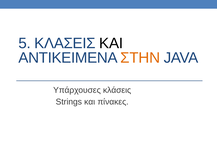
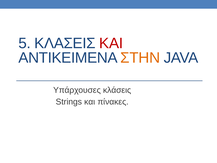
ΚΑΙ colour: black -> red (111, 43)
